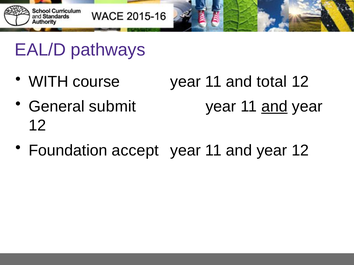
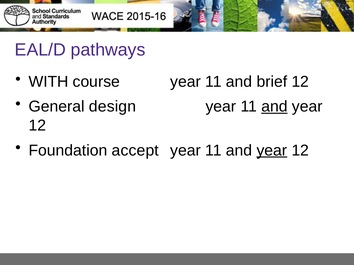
total: total -> brief (272, 82)
submit: submit -> design (113, 107)
year underline: none -> present (272, 151)
